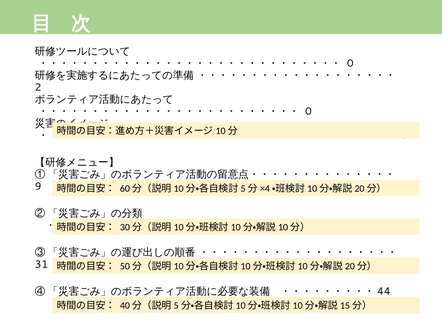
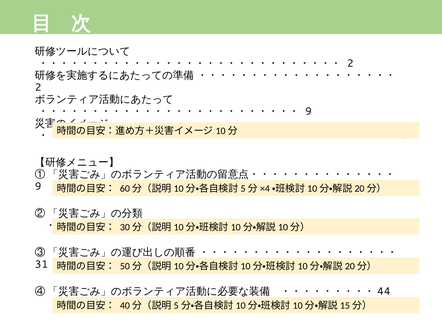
0: 0 -> 2 (350, 63)
0: 0 -> 9 (308, 112)
